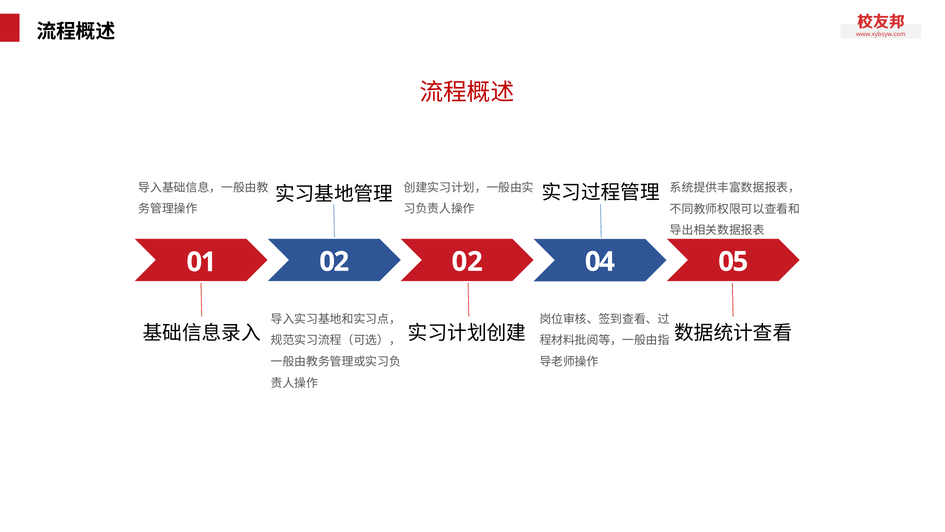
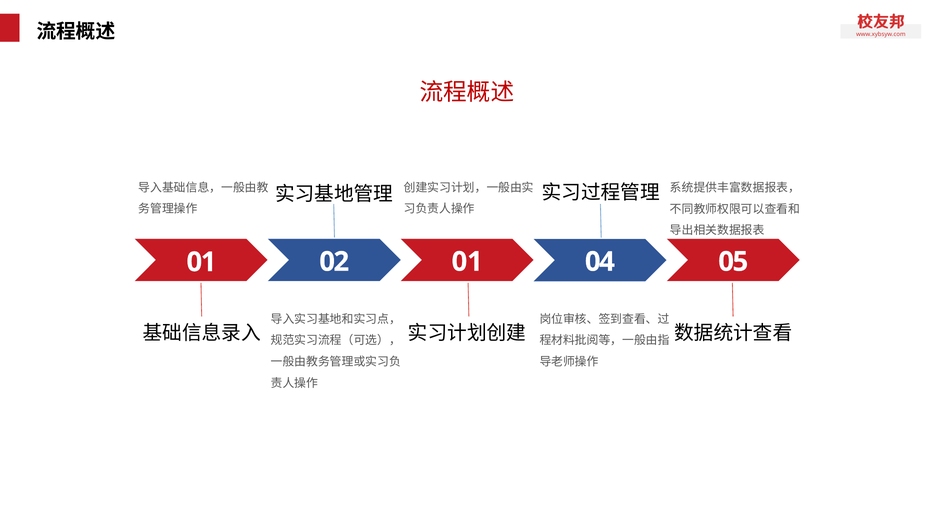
02 02: 02 -> 01 (467, 261)
